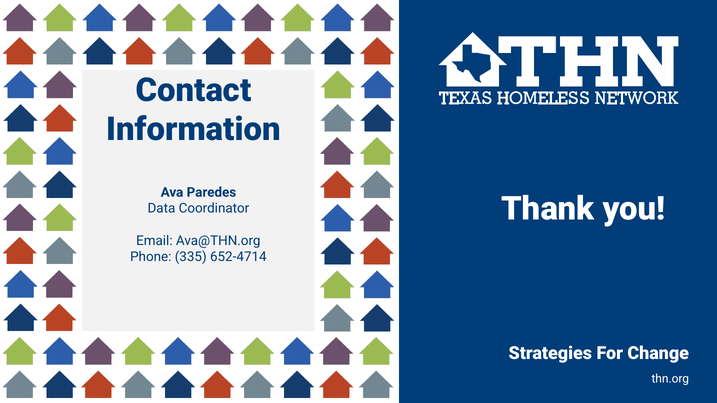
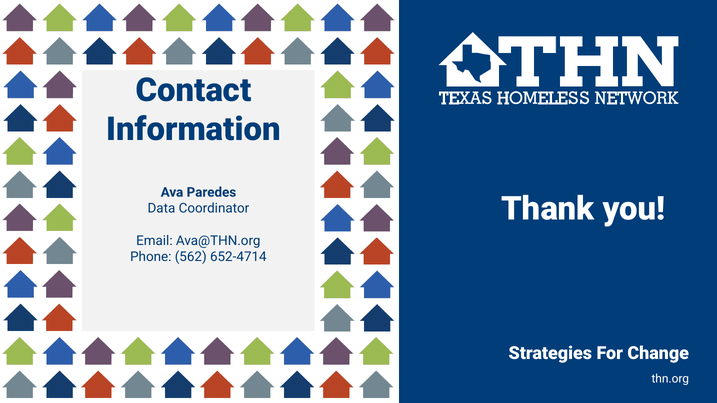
335: 335 -> 562 (191, 257)
